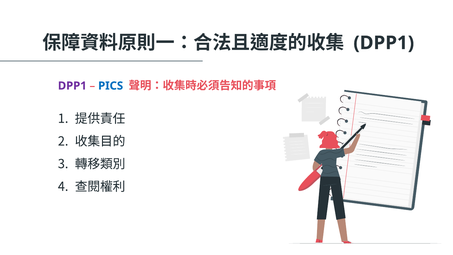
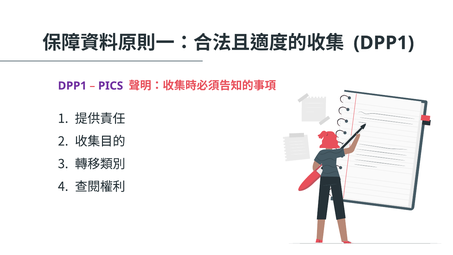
PICS colour: blue -> purple (111, 86)
